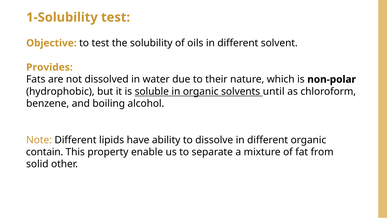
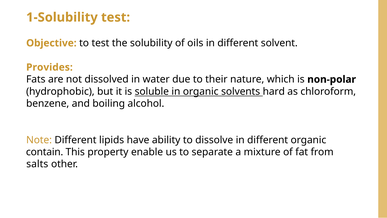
until: until -> hard (274, 91)
solid: solid -> salts (37, 164)
